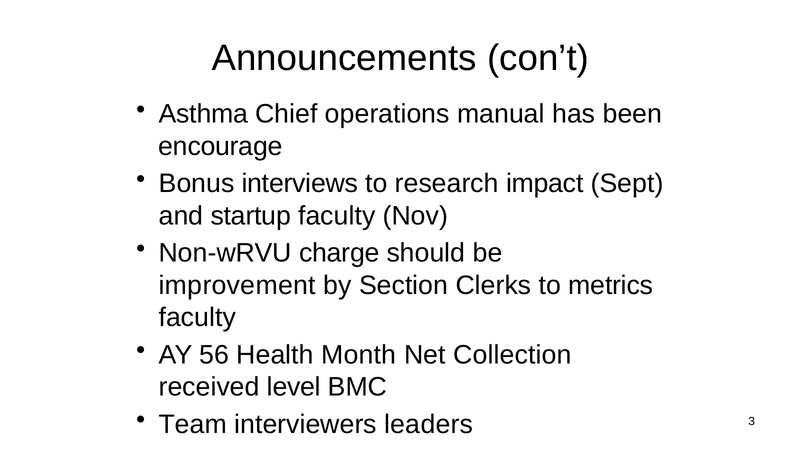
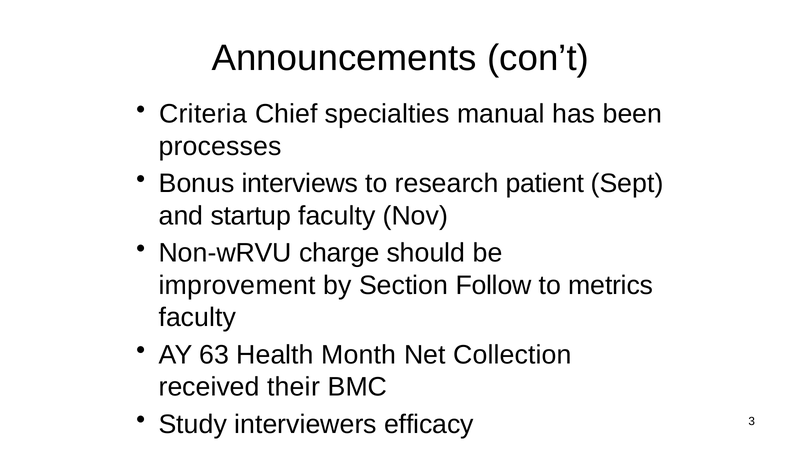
Asthma: Asthma -> Criteria (203, 114)
operations: operations -> specialties (387, 114)
encourage: encourage -> processes (220, 146)
impact: impact -> patient (545, 183)
Clerks: Clerks -> Follow (494, 285)
56: 56 -> 63 (214, 354)
level: level -> their (294, 386)
Team: Team -> Study (193, 424)
leaders: leaders -> efficacy (429, 424)
